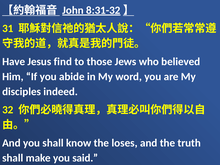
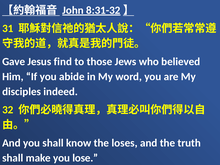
Have: Have -> Gave (14, 62)
said: said -> lose (85, 158)
